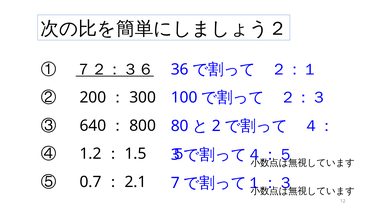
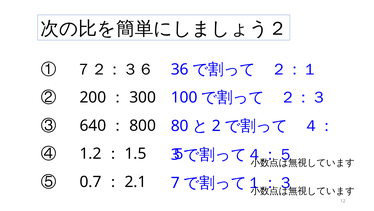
７２：３６ underline: present -> none (115, 69)
